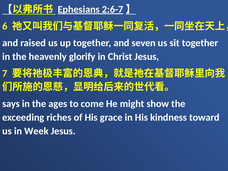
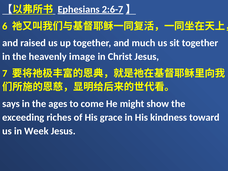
seven: seven -> much (144, 43)
glorify: glorify -> image (82, 57)
